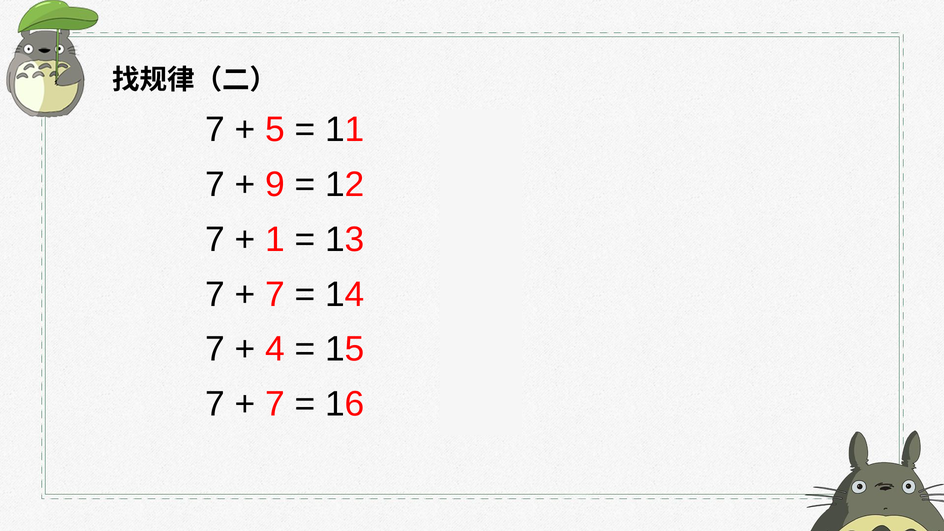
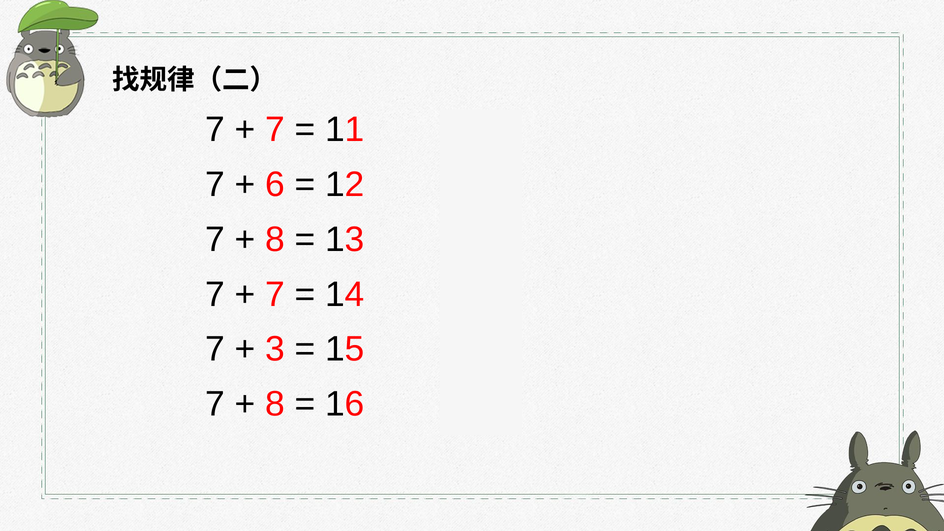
5: 5 -> 7 (275, 130)
9: 9 -> 6 (275, 185)
1: 1 -> 8 (275, 240)
4: 4 -> 3 (275, 349)
7: 7 -> 8 (275, 404)
